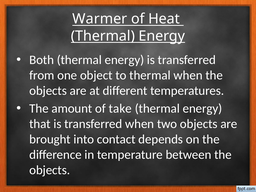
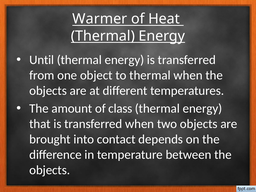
Both: Both -> Until (42, 60)
take: take -> class (120, 109)
